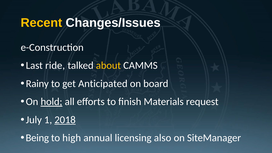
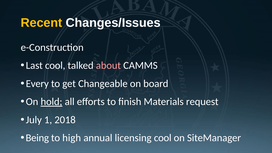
Last ride: ride -> cool (55, 65)
about colour: yellow -> pink (108, 65)
Rainy: Rainy -> Every (37, 84)
Anticipated: Anticipated -> Changeable (103, 84)
2018 underline: present -> none (65, 120)
licensing also: also -> cool (163, 138)
